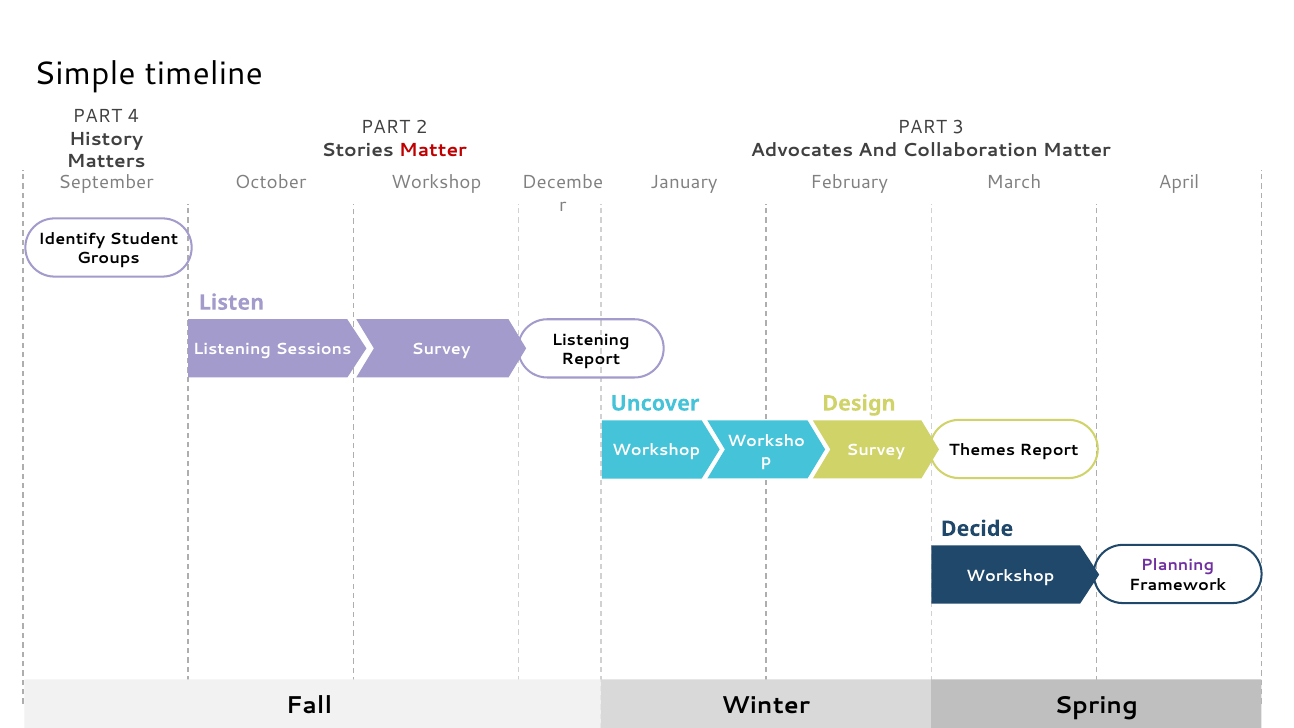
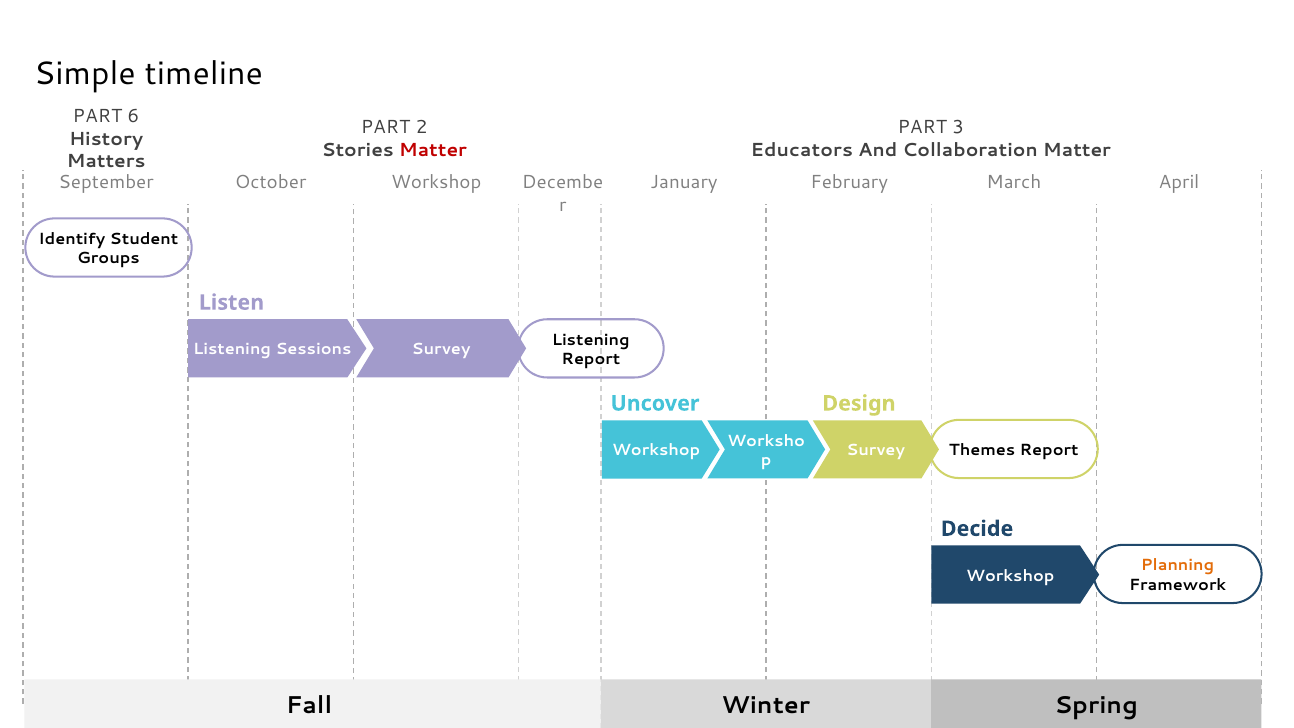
4: 4 -> 6 (133, 116)
Advocates: Advocates -> Educators (802, 150)
Planning colour: purple -> orange (1178, 565)
